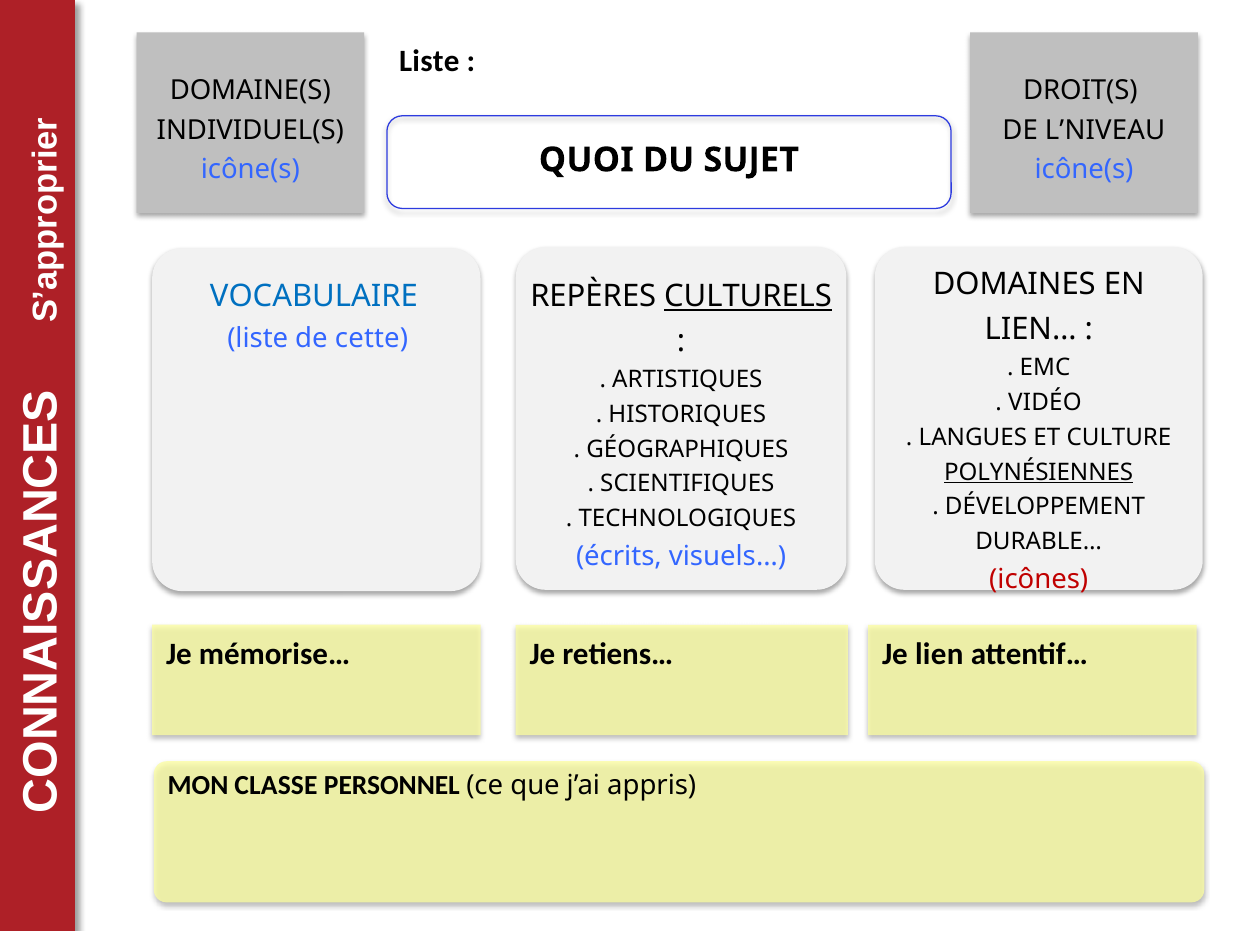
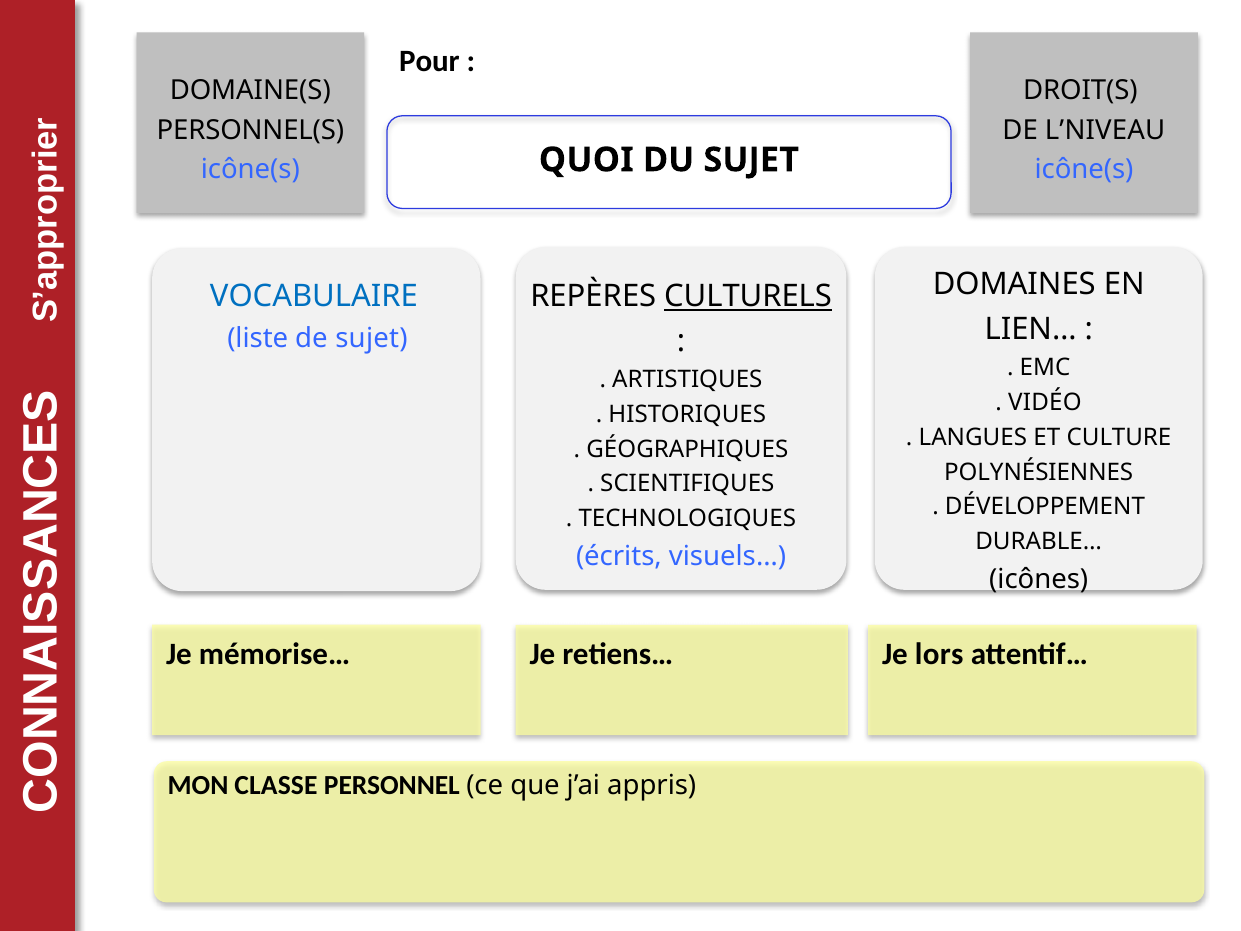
Liste: Liste -> Pour (429, 61)
INDIVIDUEL(S: INDIVIDUEL(S -> PERSONNEL(S (250, 130)
de cette: cette -> sujet (372, 338)
POLYNÉSIENNES underline: present -> none (1039, 472)
icônes colour: red -> black (1039, 579)
lien: lien -> lors (939, 654)
